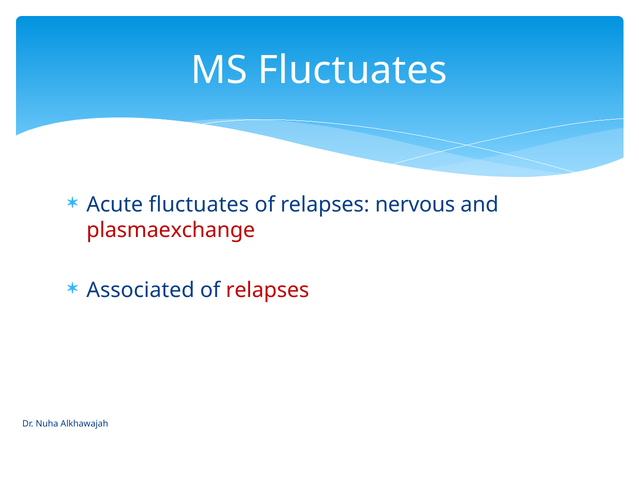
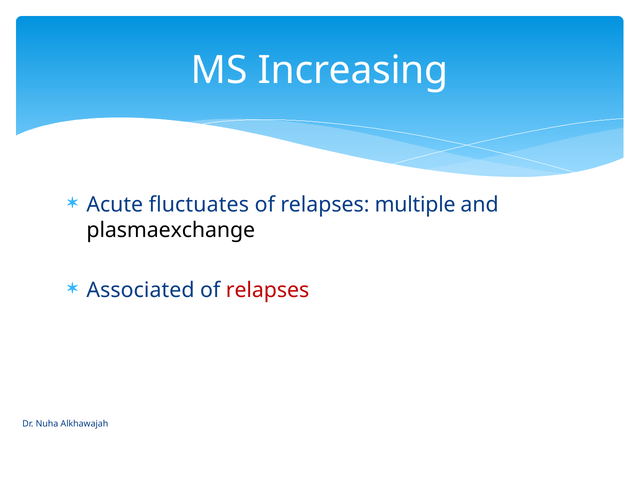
MS Fluctuates: Fluctuates -> Increasing (353, 70)
nervous: nervous -> multiple (415, 204)
plasmaexchange colour: red -> black (171, 230)
